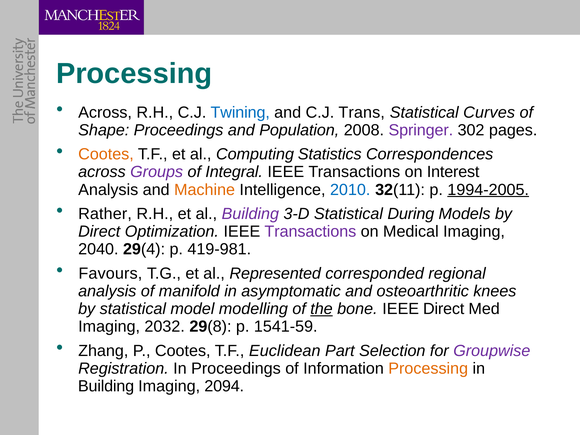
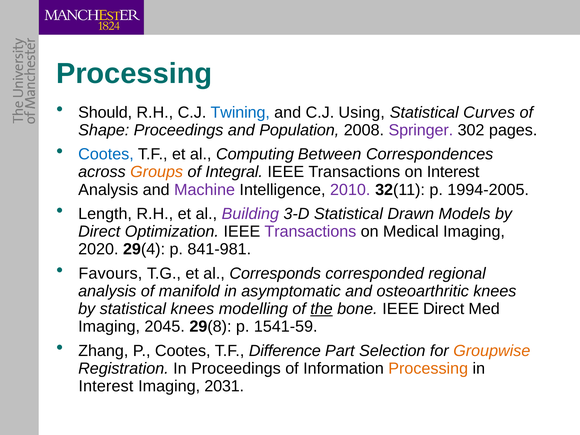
Across: Across -> Should (105, 112)
Trans: Trans -> Using (362, 112)
Cootes colour: orange -> blue (106, 154)
Statistics: Statistics -> Between (330, 154)
Groups colour: purple -> orange (157, 172)
Machine colour: orange -> purple (205, 190)
2010 colour: blue -> purple (350, 190)
1994-2005 underline: present -> none (488, 190)
Rather: Rather -> Length (105, 214)
During: During -> Drawn (411, 214)
2040: 2040 -> 2020 (98, 249)
419-981: 419-981 -> 841-981 (219, 249)
Represented: Represented -> Corresponds (275, 273)
statistical model: model -> knees (192, 309)
2032: 2032 -> 2045 (165, 327)
Euclidean: Euclidean -> Difference (285, 351)
Groupwise colour: purple -> orange (492, 351)
Building: Building -> Interest (106, 386)
2094: 2094 -> 2031 (224, 386)
